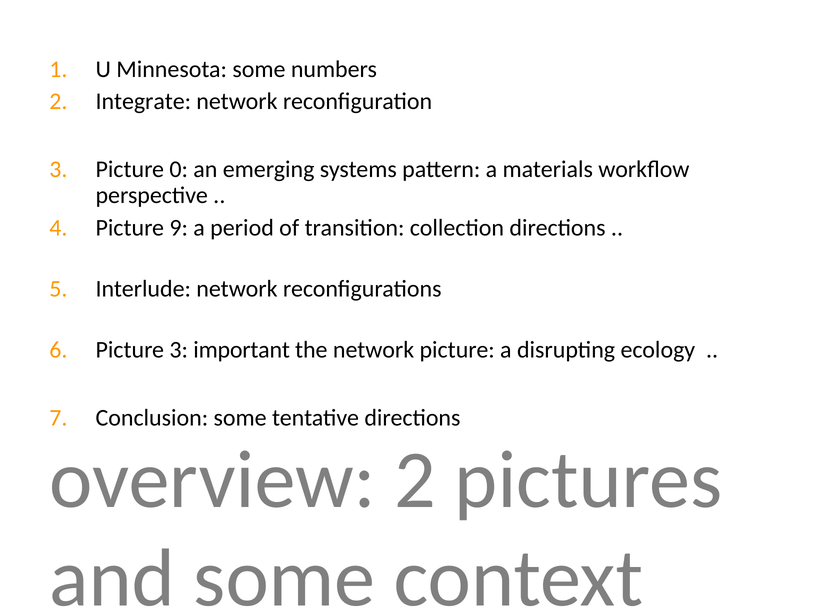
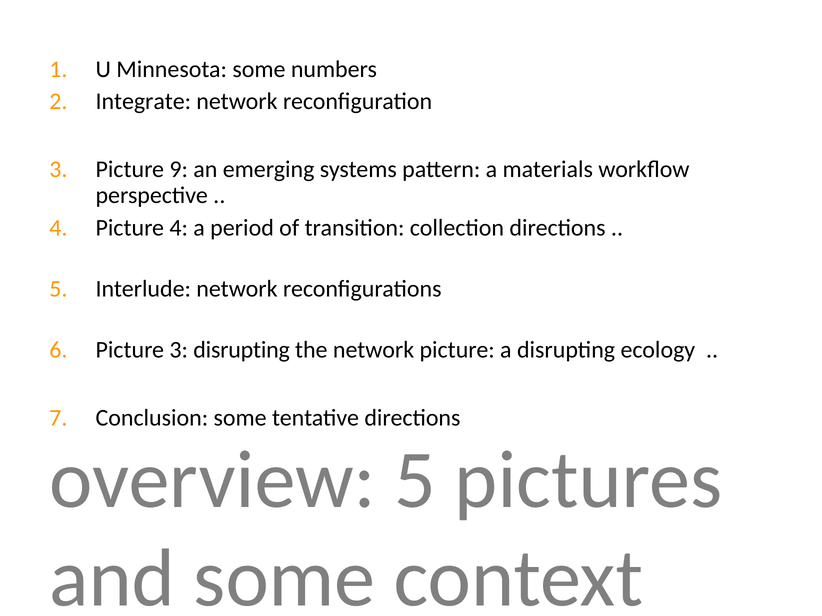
0: 0 -> 9 (179, 169)
Picture 9: 9 -> 4 (179, 228)
3 important: important -> disrupting (242, 350)
overview 2: 2 -> 5 (415, 480)
